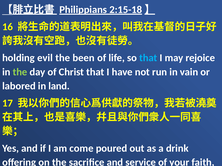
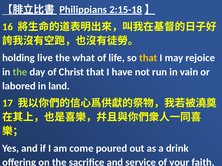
evil: evil -> live (45, 58)
been: been -> what (84, 58)
that colour: light blue -> yellow (148, 58)
